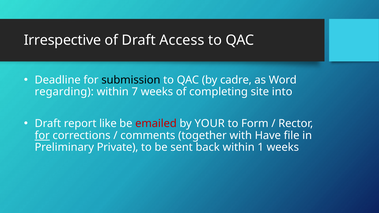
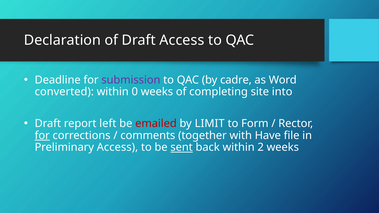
Irrespective: Irrespective -> Declaration (62, 40)
submission colour: black -> purple (131, 80)
regarding: regarding -> converted (64, 92)
7: 7 -> 0 (135, 92)
like: like -> left (108, 124)
YOUR: YOUR -> LIMIT (210, 124)
Preliminary Private: Private -> Access (117, 147)
sent underline: none -> present (182, 147)
1: 1 -> 2 (261, 147)
